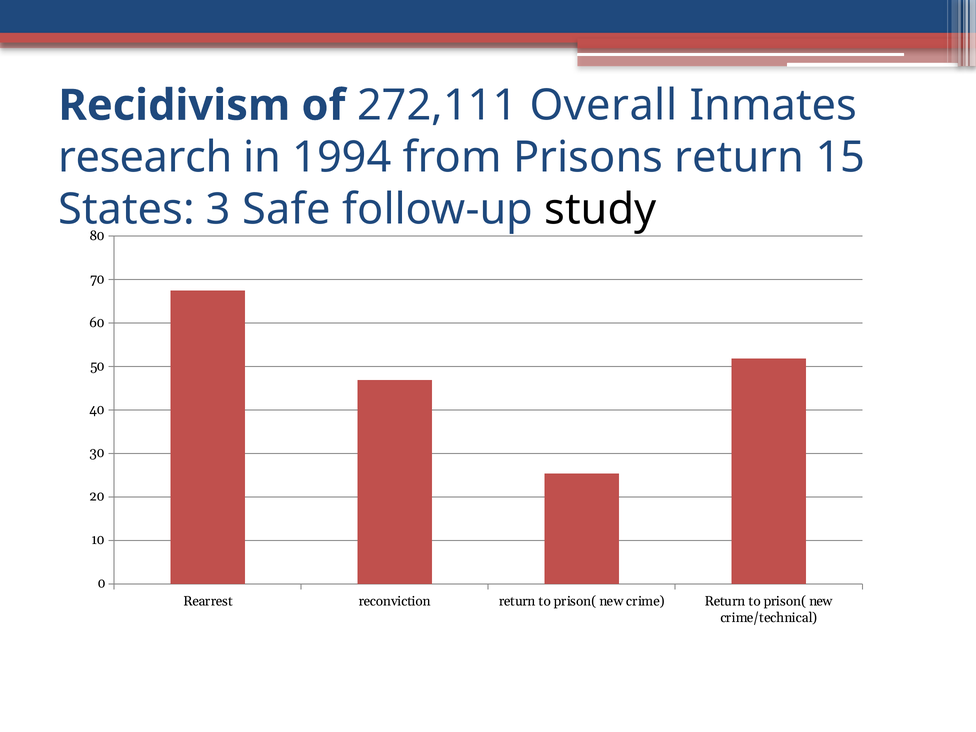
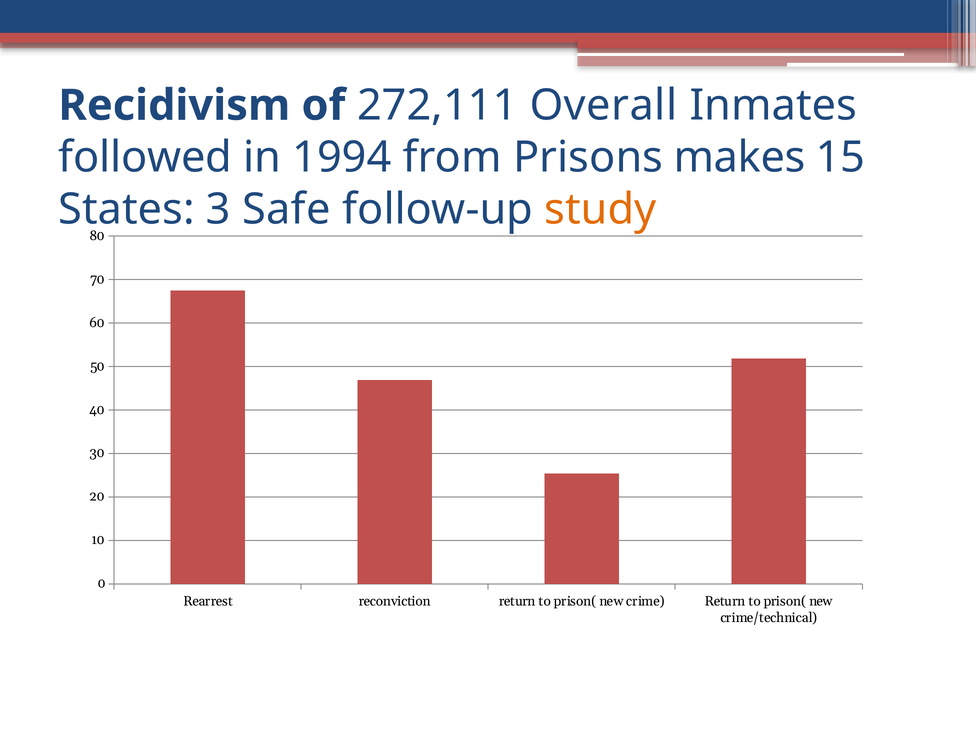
research: research -> followed (145, 158)
Prisons return: return -> makes (740, 158)
study colour: black -> orange (600, 210)
